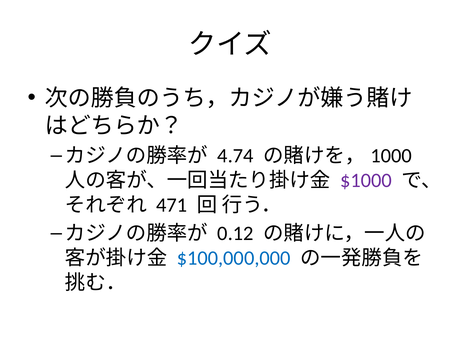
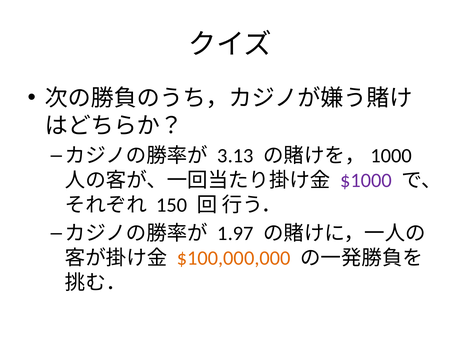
4.74: 4.74 -> 3.13 (235, 156)
471: 471 -> 150 (172, 205)
0.12: 0.12 -> 1.97 (235, 234)
$100,000,000 colour: blue -> orange (234, 258)
